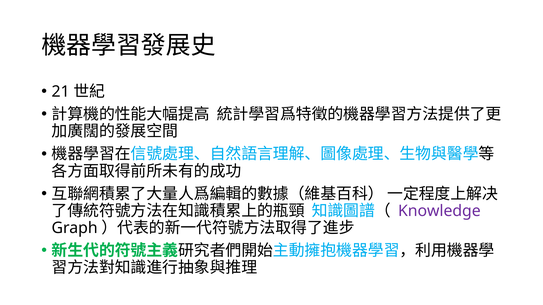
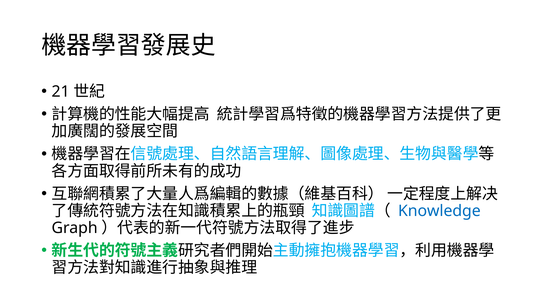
Knowledge colour: purple -> blue (439, 211)
